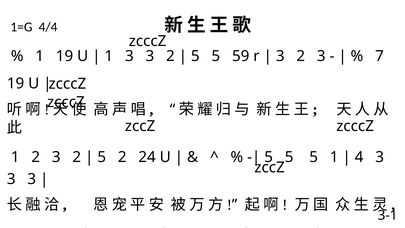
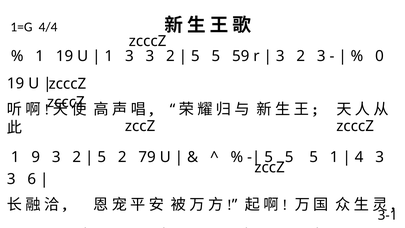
7: 7 -> 0 (379, 56)
2: 2 -> 9 (36, 157)
24: 24 -> 79 (147, 157)
3: 3 -> 6 (32, 179)
